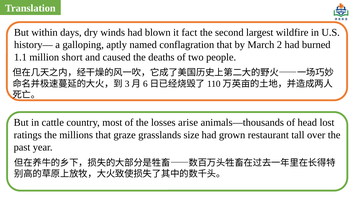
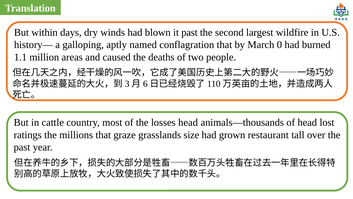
it fact: fact -> past (189, 32)
2: 2 -> 0 (279, 45)
short: short -> areas (72, 57)
losses arise: arise -> head (188, 122)
